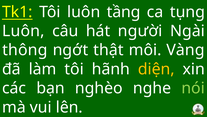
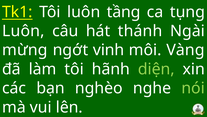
người: người -> thánh (140, 31)
thông: thông -> mừng (25, 50)
thật: thật -> vinh (109, 50)
diện colour: yellow -> light green (156, 69)
